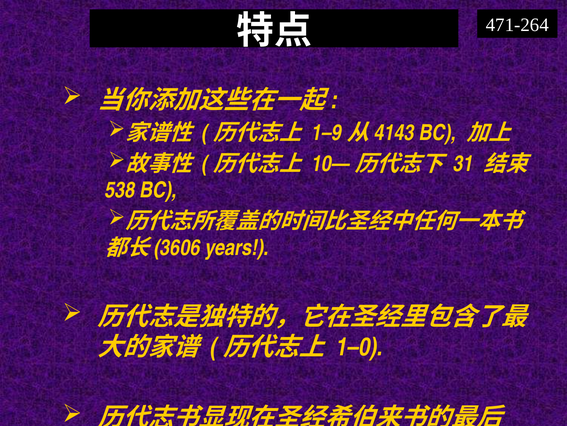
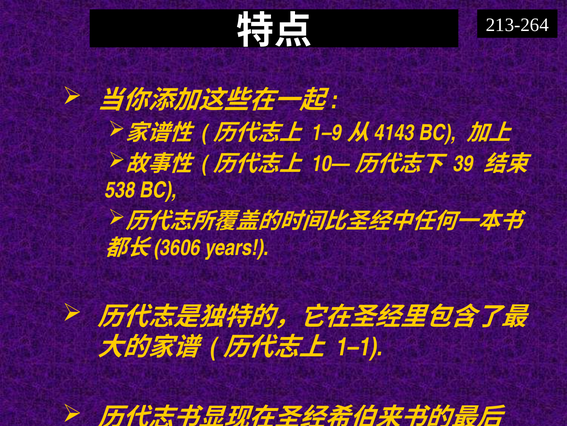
471-264: 471-264 -> 213-264 (517, 25)
31: 31 -> 39 (463, 163)
1–0: 1–0 -> 1–1 (359, 347)
